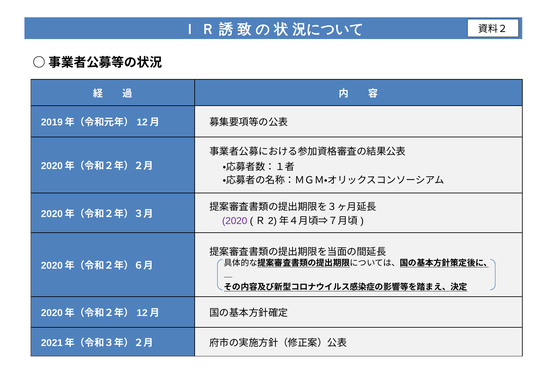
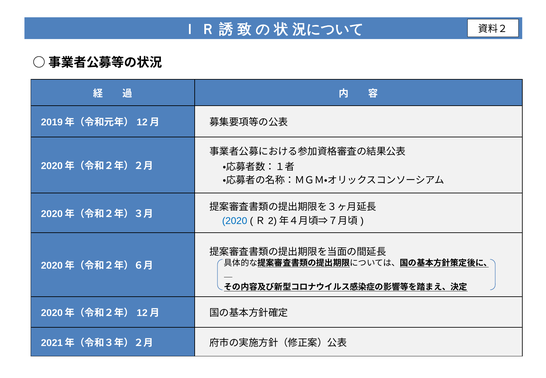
2020 colour: purple -> blue (235, 221)
